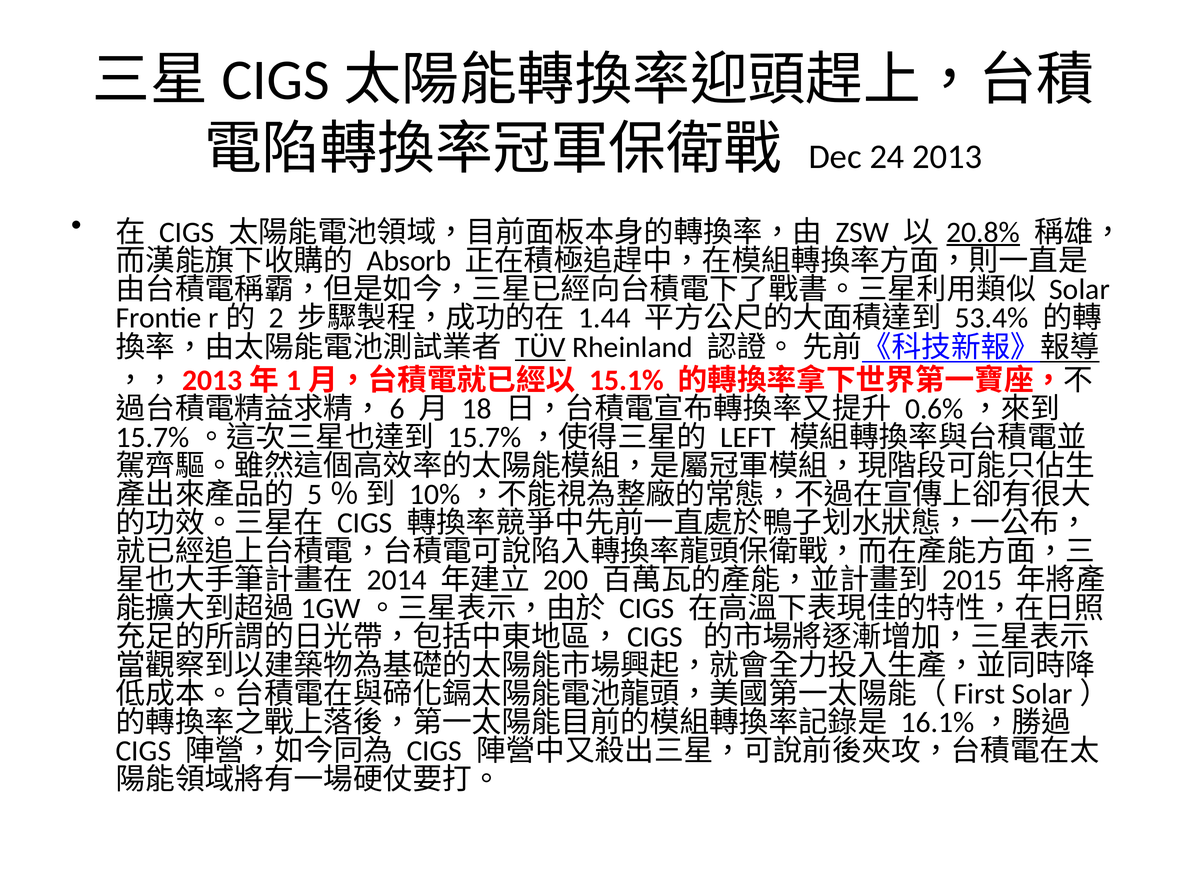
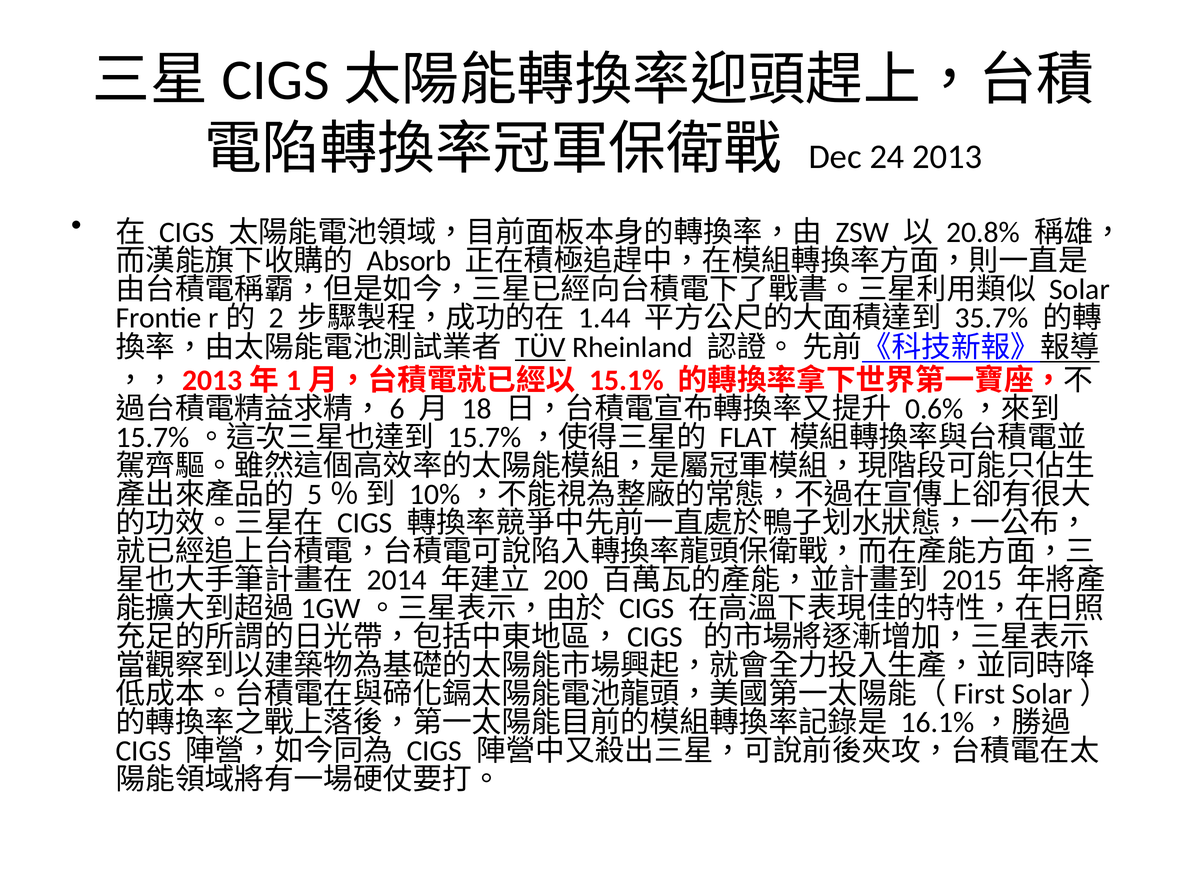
20.8% underline: present -> none (983, 232)
53.4%: 53.4% -> 35.7% (992, 318)
LEFT: LEFT -> FLAT (748, 438)
